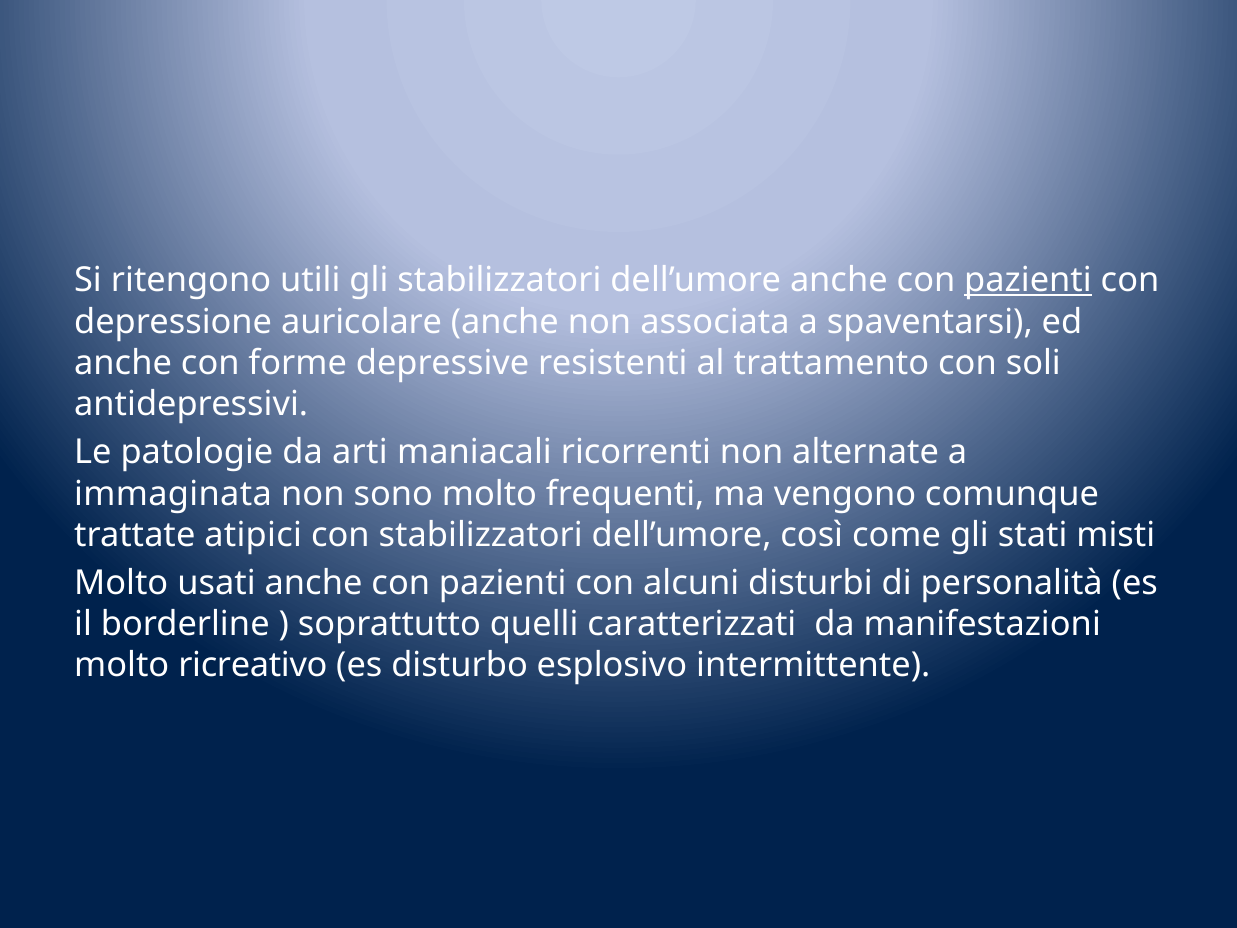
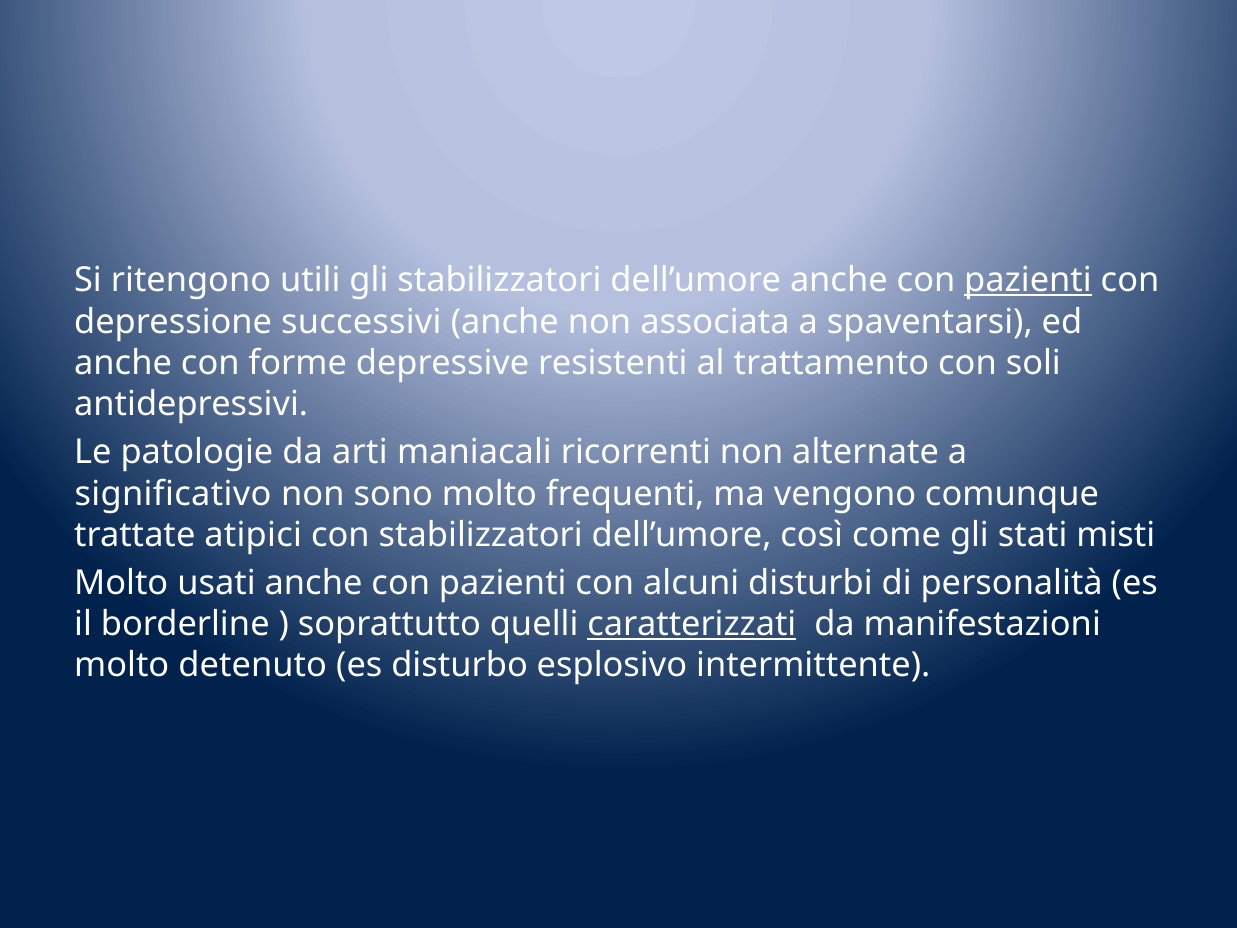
auricolare: auricolare -> successivi (361, 322)
immaginata: immaginata -> significativo (173, 494)
caratterizzati underline: none -> present (692, 624)
ricreativo: ricreativo -> detenuto (253, 665)
